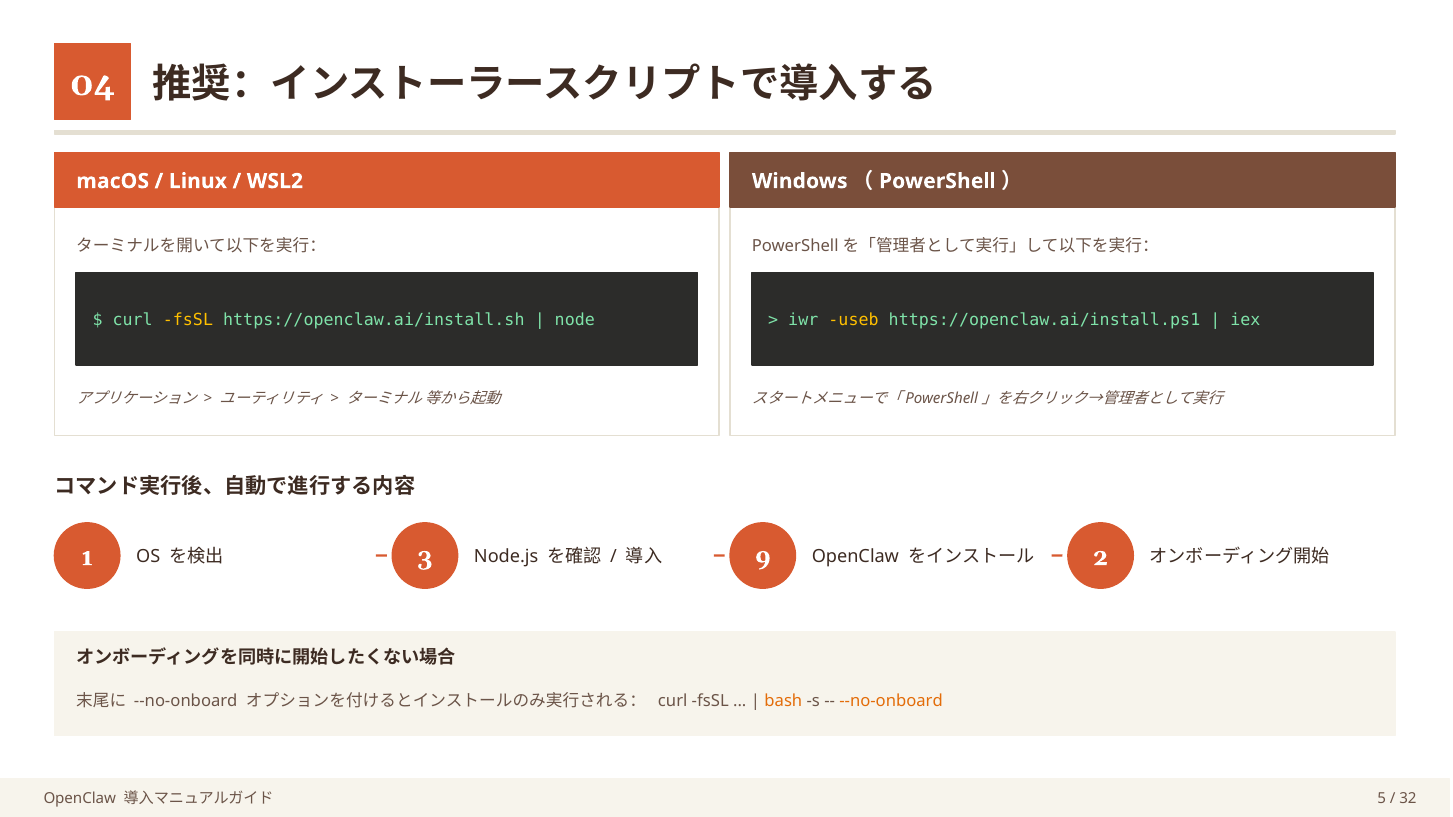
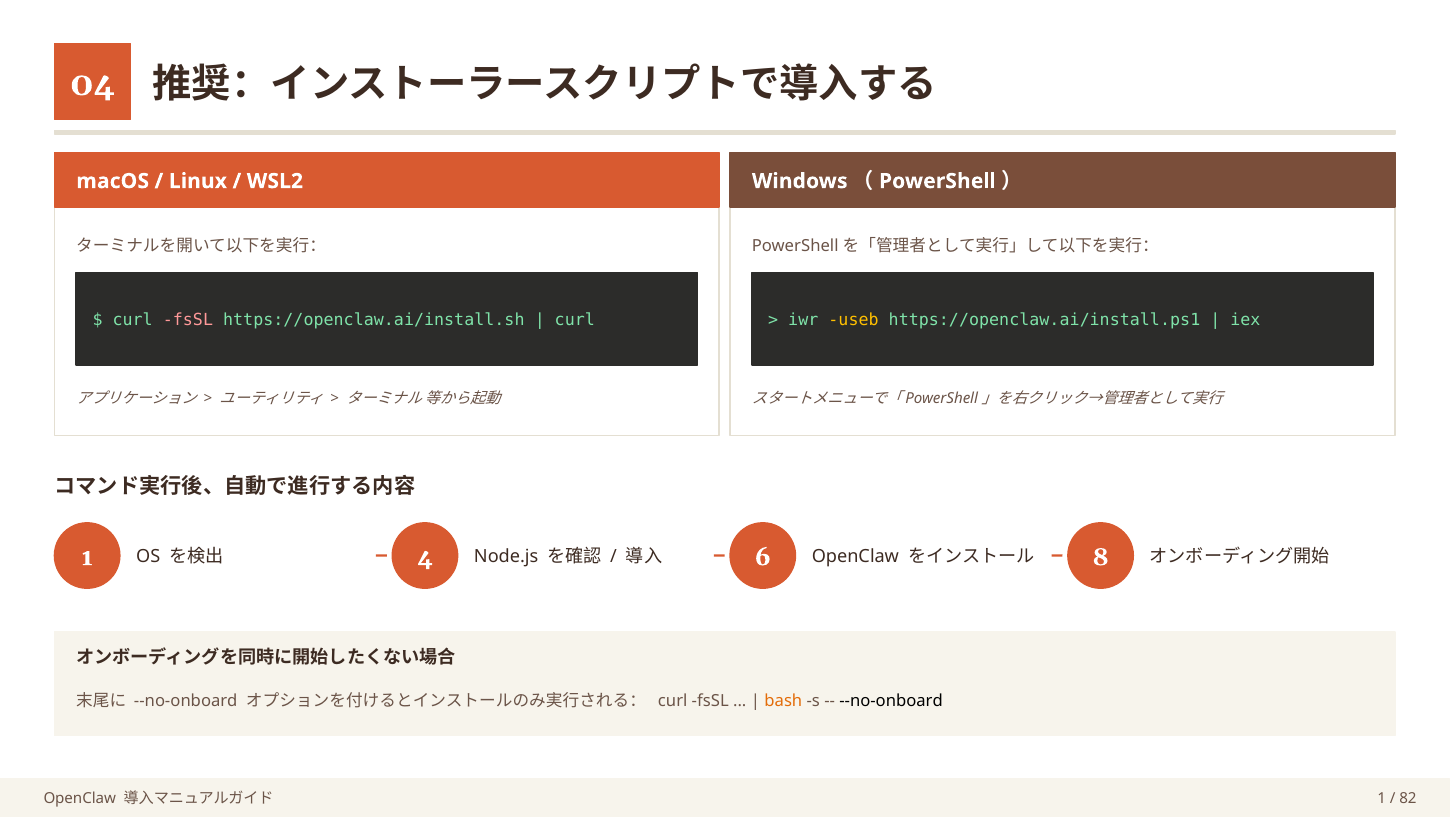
fsSL colour: yellow -> pink (188, 320)
node: node -> curl (575, 320)
3: 3 -> 4 (425, 557)
9: 9 -> 6 (763, 557)
2: 2 -> 8 (1101, 557)
--no-onboard colour: orange -> black (891, 701)
5: 5 -> 1 (1382, 799)
32: 32 -> 82 (1408, 799)
